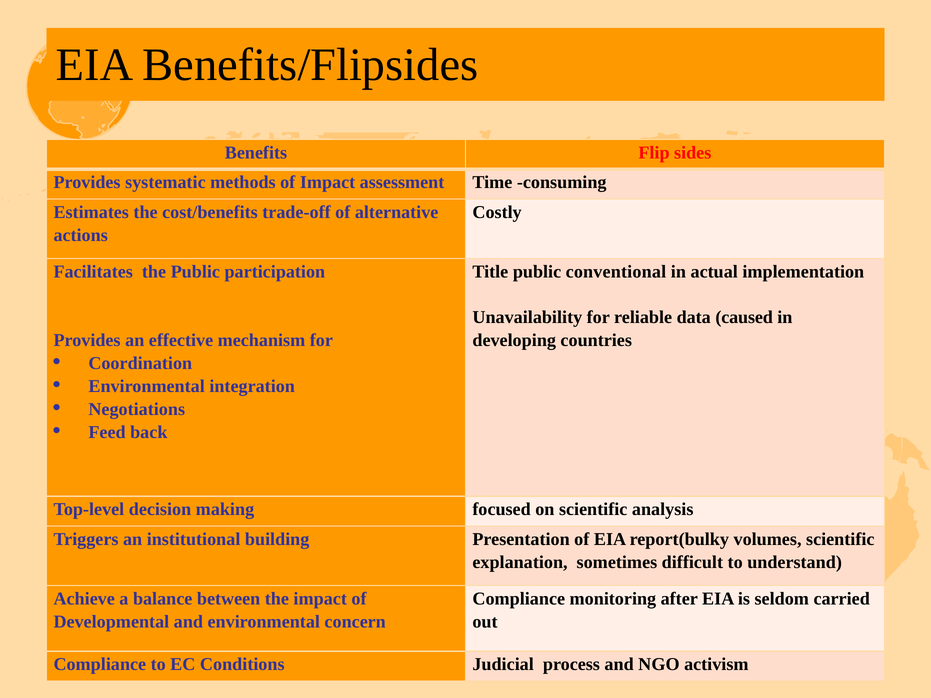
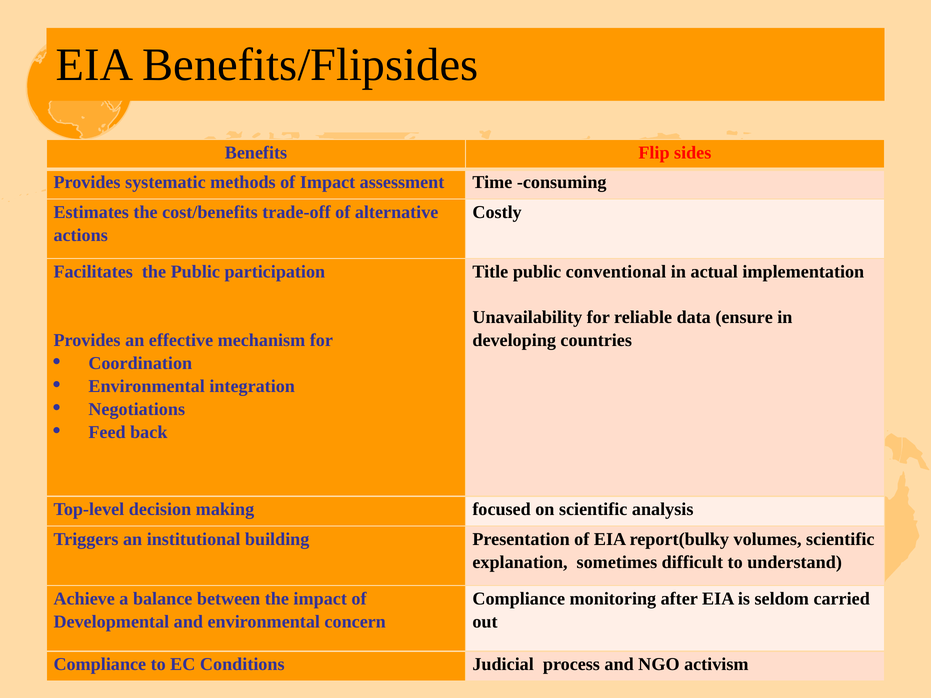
caused: caused -> ensure (744, 318)
